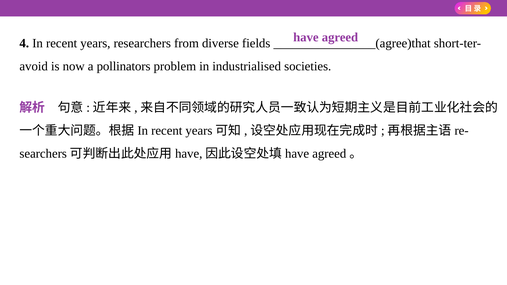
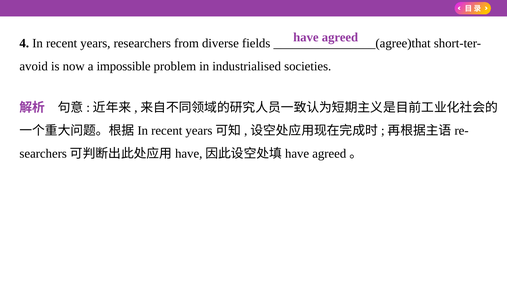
pollinators: pollinators -> impossible (124, 66)
